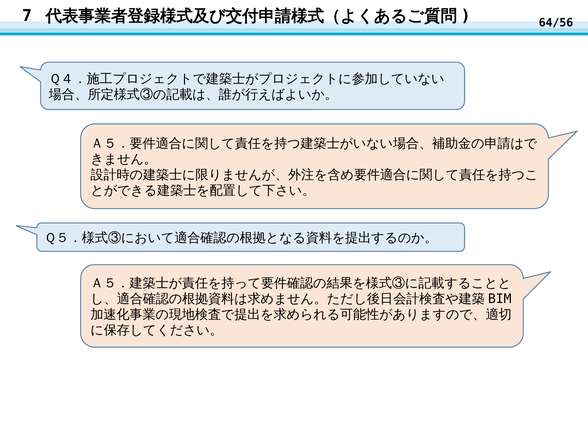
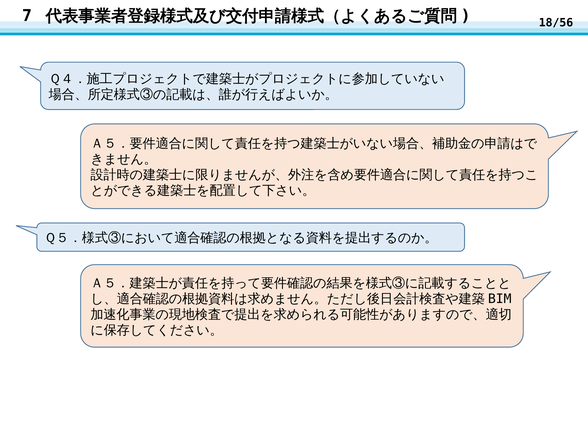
64/56: 64/56 -> 18/56 (556, 23)
